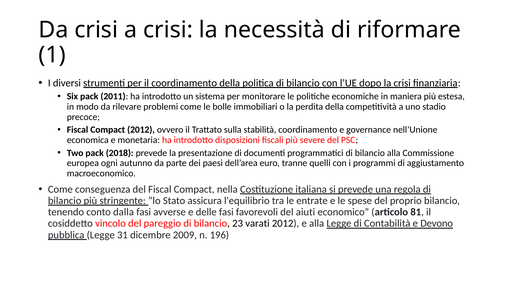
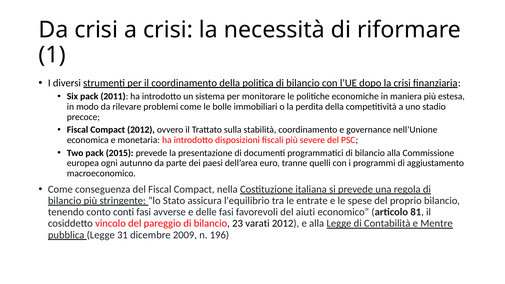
2018: 2018 -> 2015 (120, 153)
dalla: dalla -> conti (124, 212)
Devono: Devono -> Mentre (437, 224)
